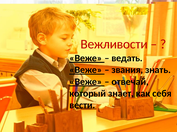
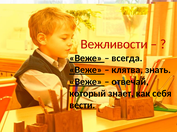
ведать: ведать -> всегда (127, 59)
звания: звания -> клятва (127, 70)
